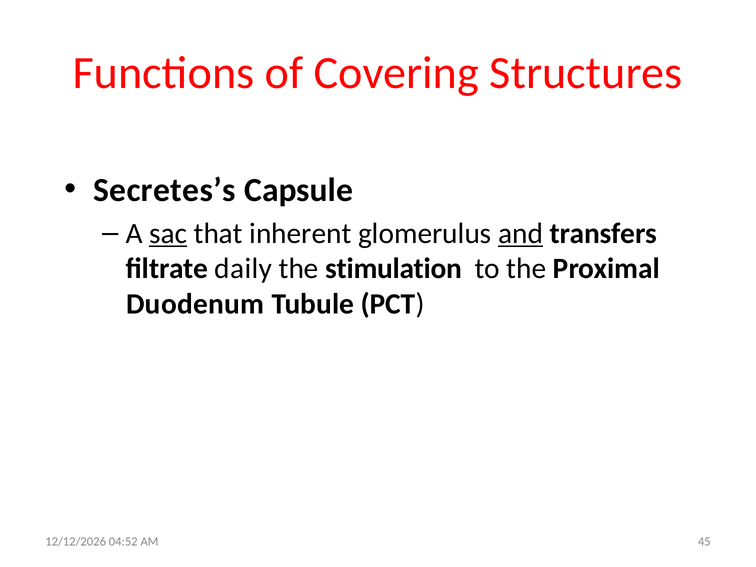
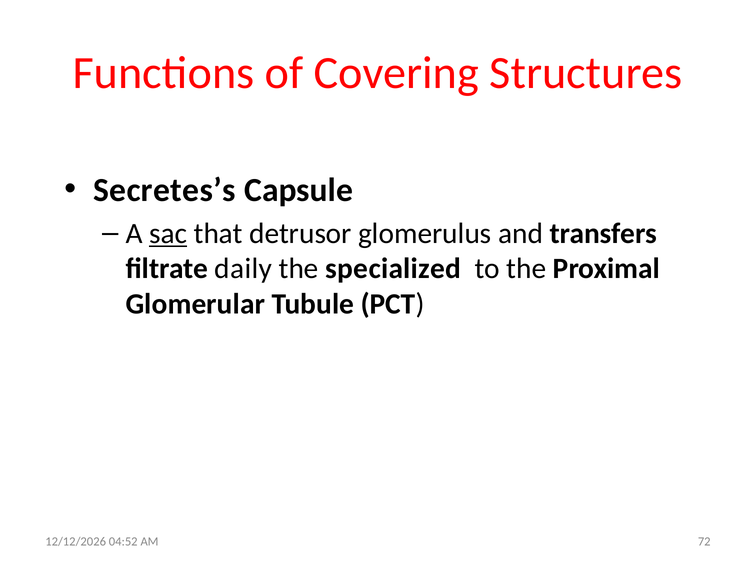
inherent: inherent -> detrusor (300, 233)
and underline: present -> none (521, 233)
stimulation: stimulation -> specialized (393, 269)
Duodenum: Duodenum -> Glomerular (195, 304)
45: 45 -> 72 (704, 541)
